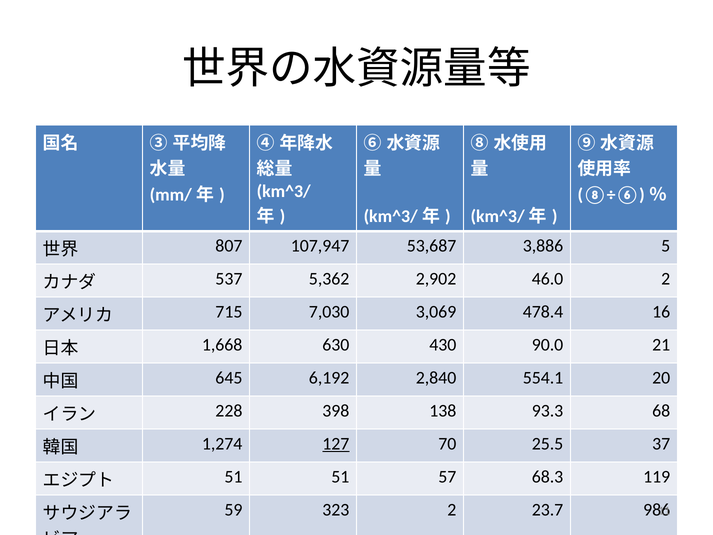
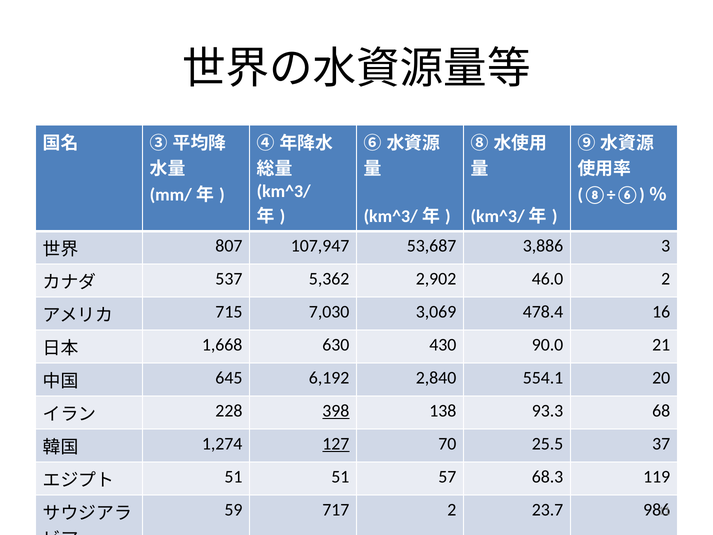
5: 5 -> 3 (666, 246)
398 underline: none -> present (336, 411)
323: 323 -> 717 (336, 509)
